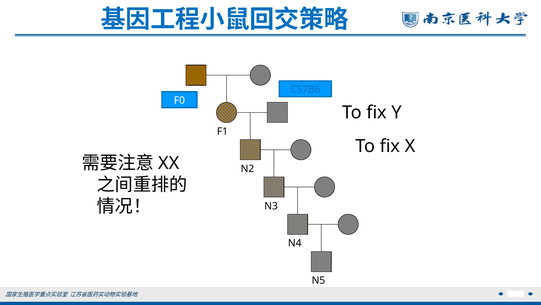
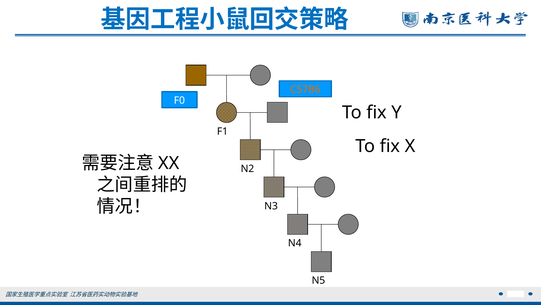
C57B6 colour: blue -> orange (305, 89)
